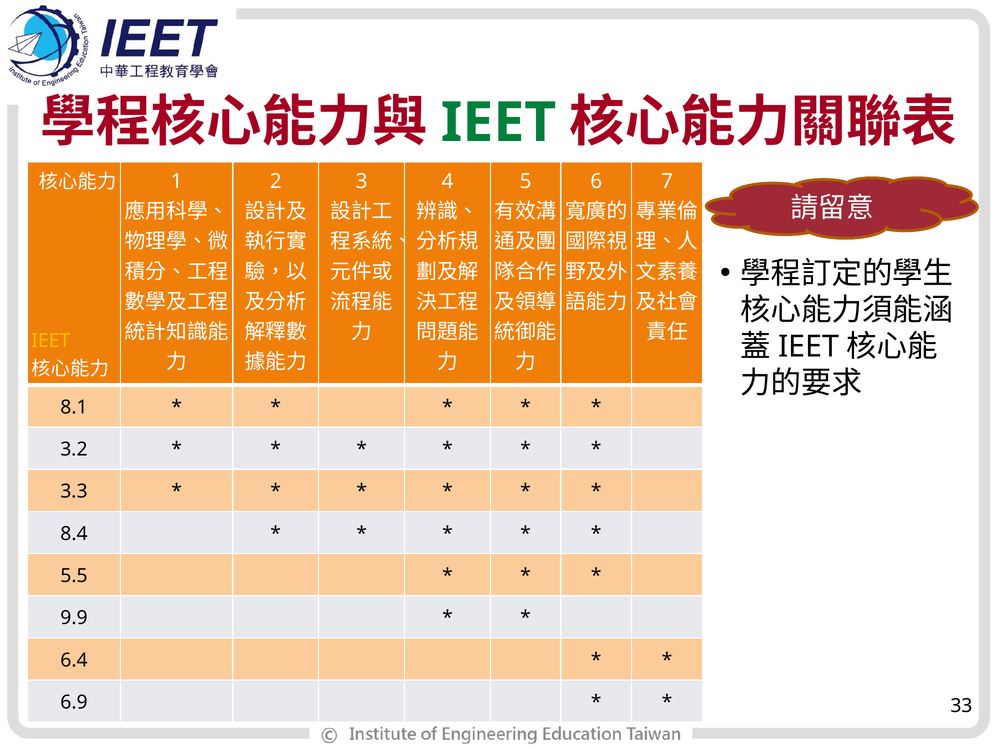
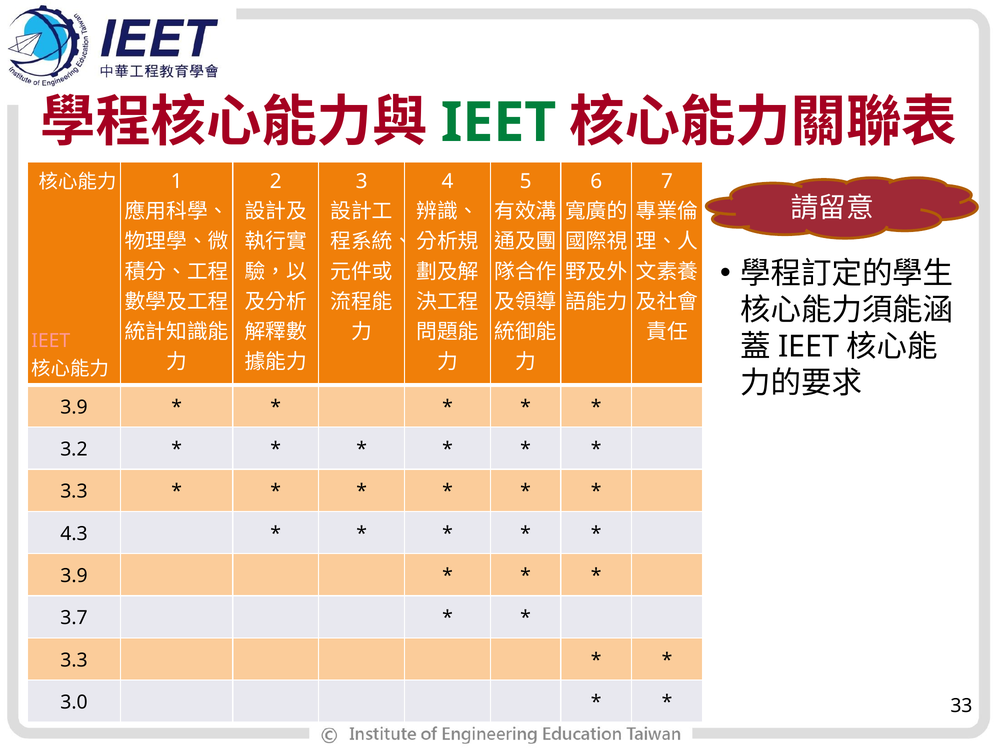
IEET colour: yellow -> pink (51, 341)
8.1: 8.1 -> 3.9 (74, 407)
8.4: 8.4 -> 4.3 (74, 533)
5.5: 5.5 -> 3.9 (74, 576)
9.9: 9.9 -> 3.7 (74, 618)
6.4: 6.4 -> 3.3 (74, 660)
6.9: 6.9 -> 3.0 (74, 702)
